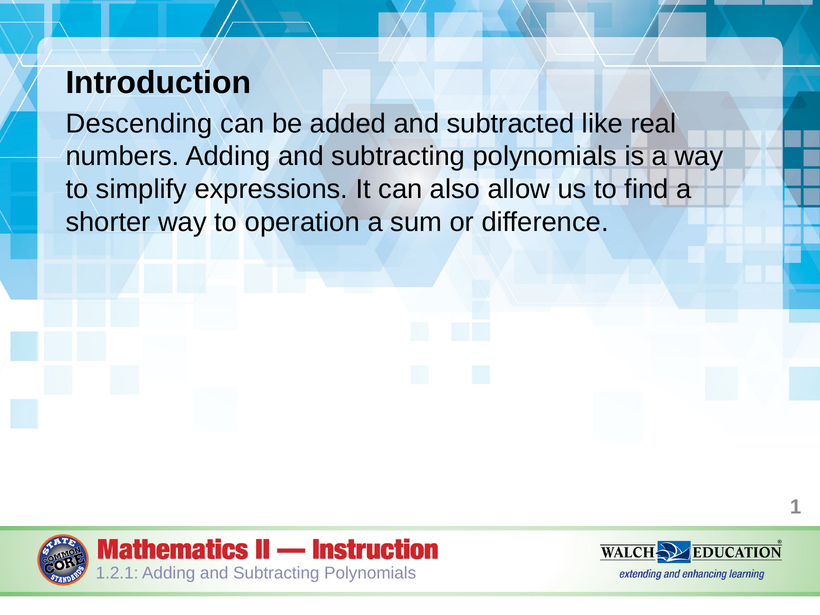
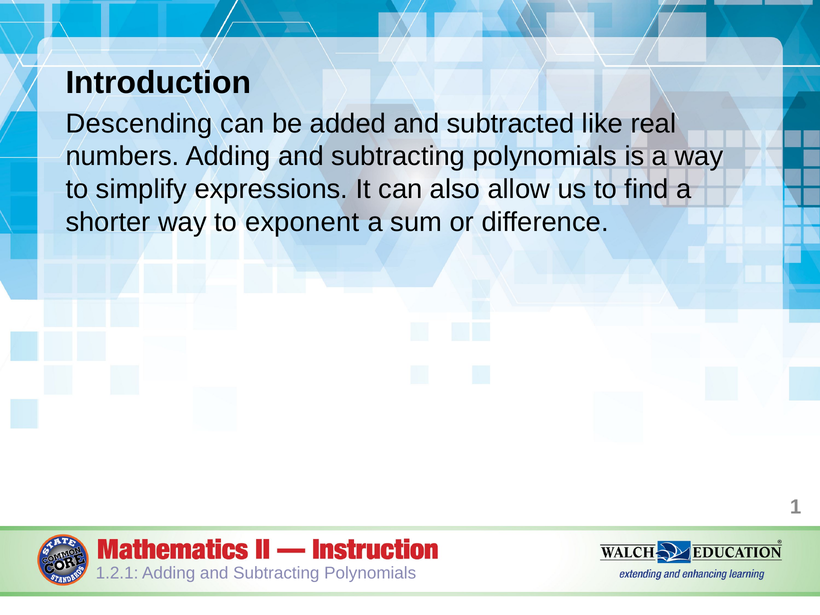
operation: operation -> exponent (302, 222)
